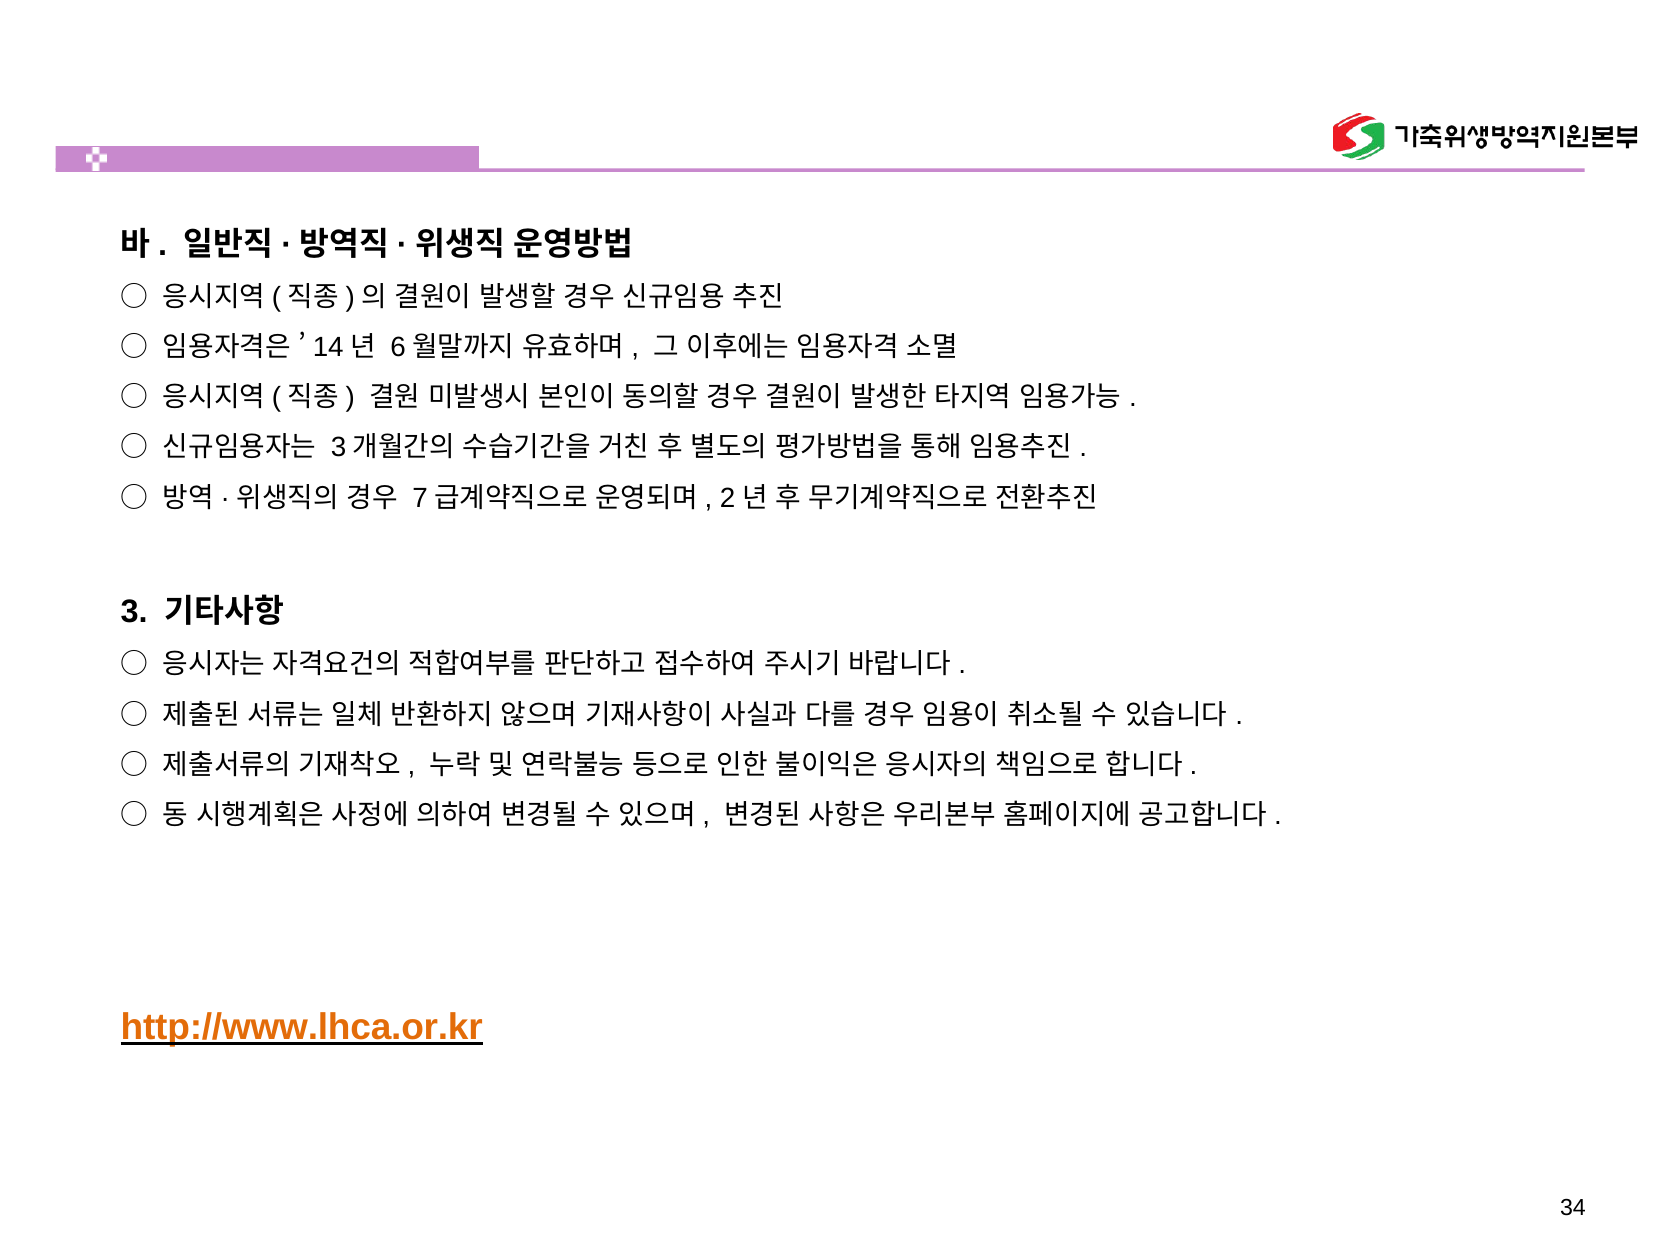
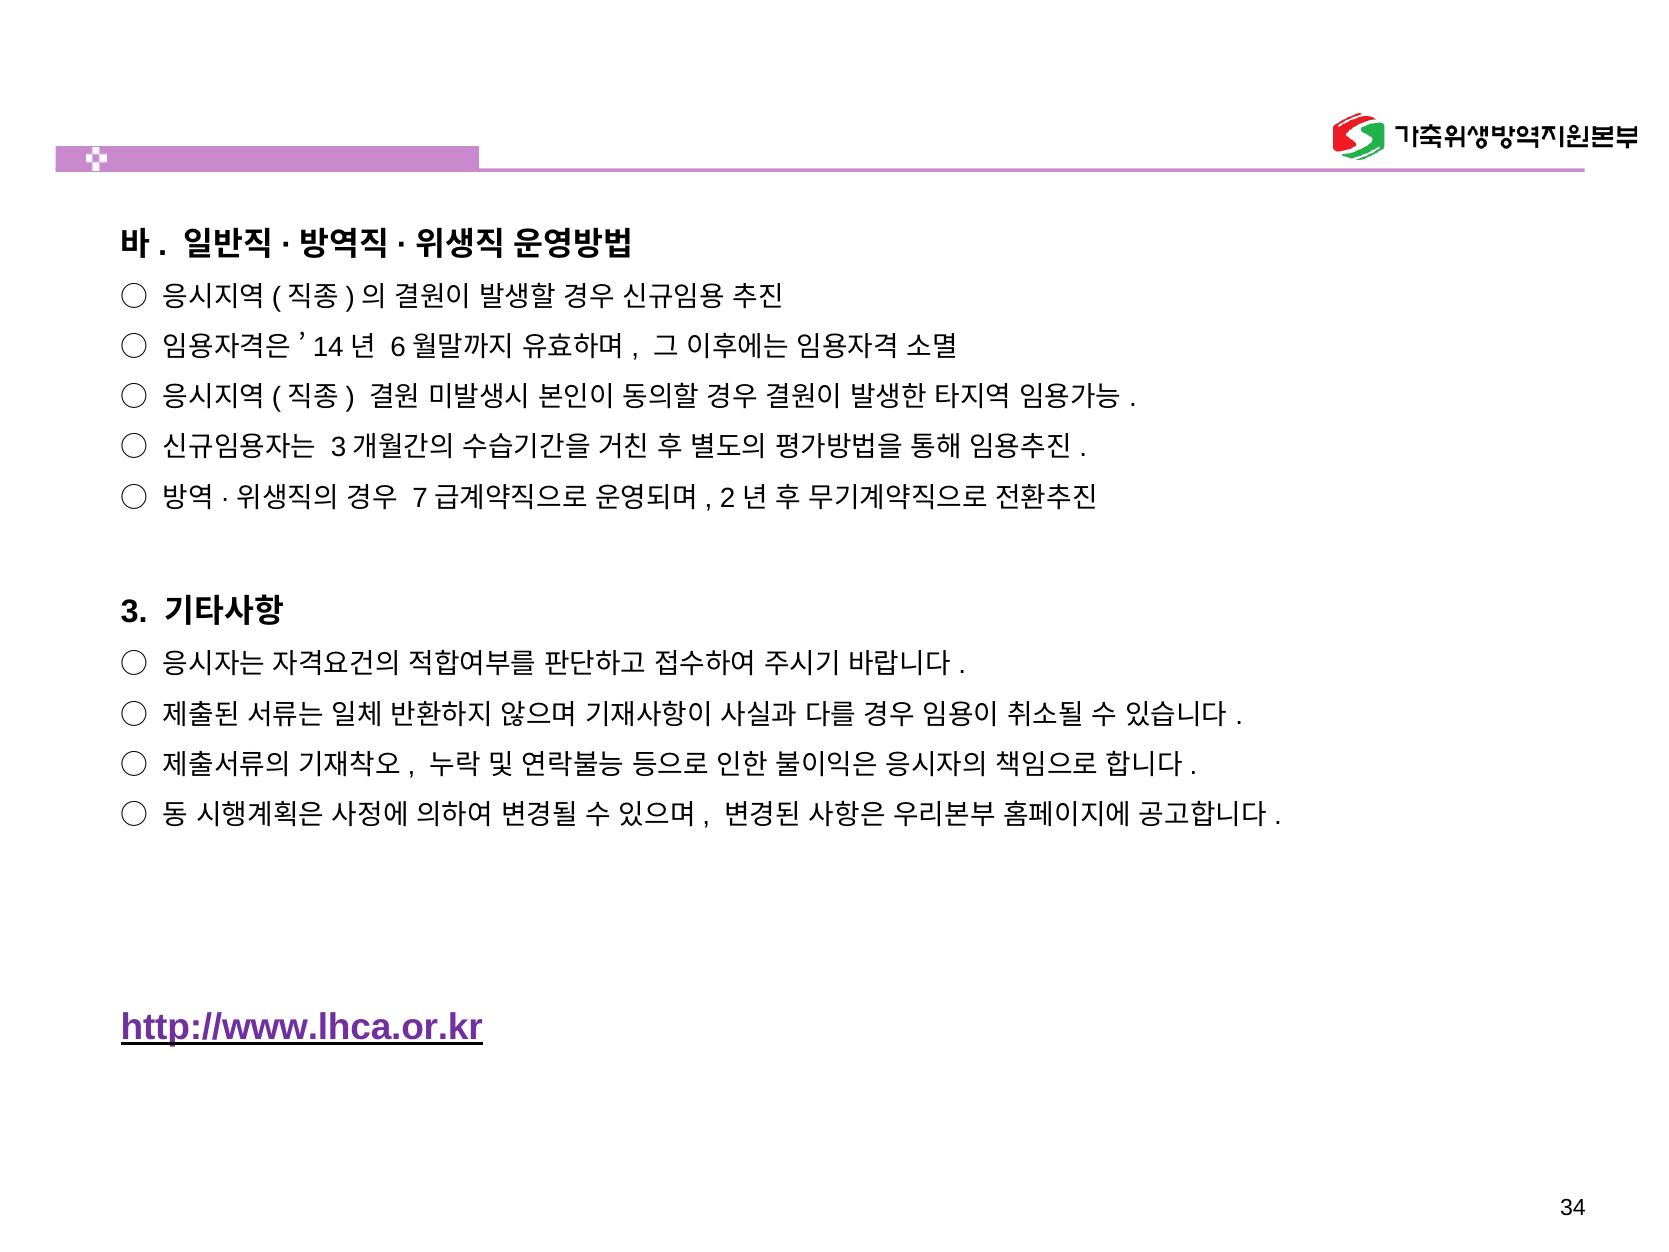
http://www.lhca.or.kr colour: orange -> purple (302, 1027)
